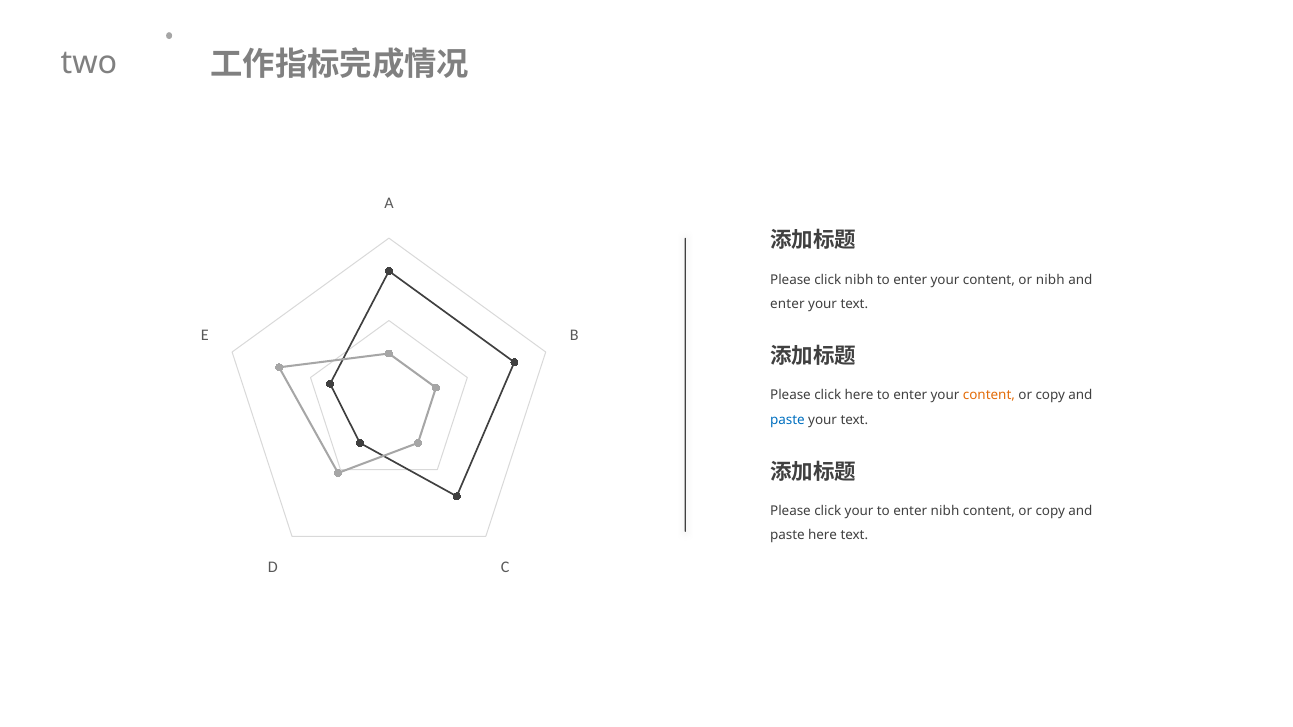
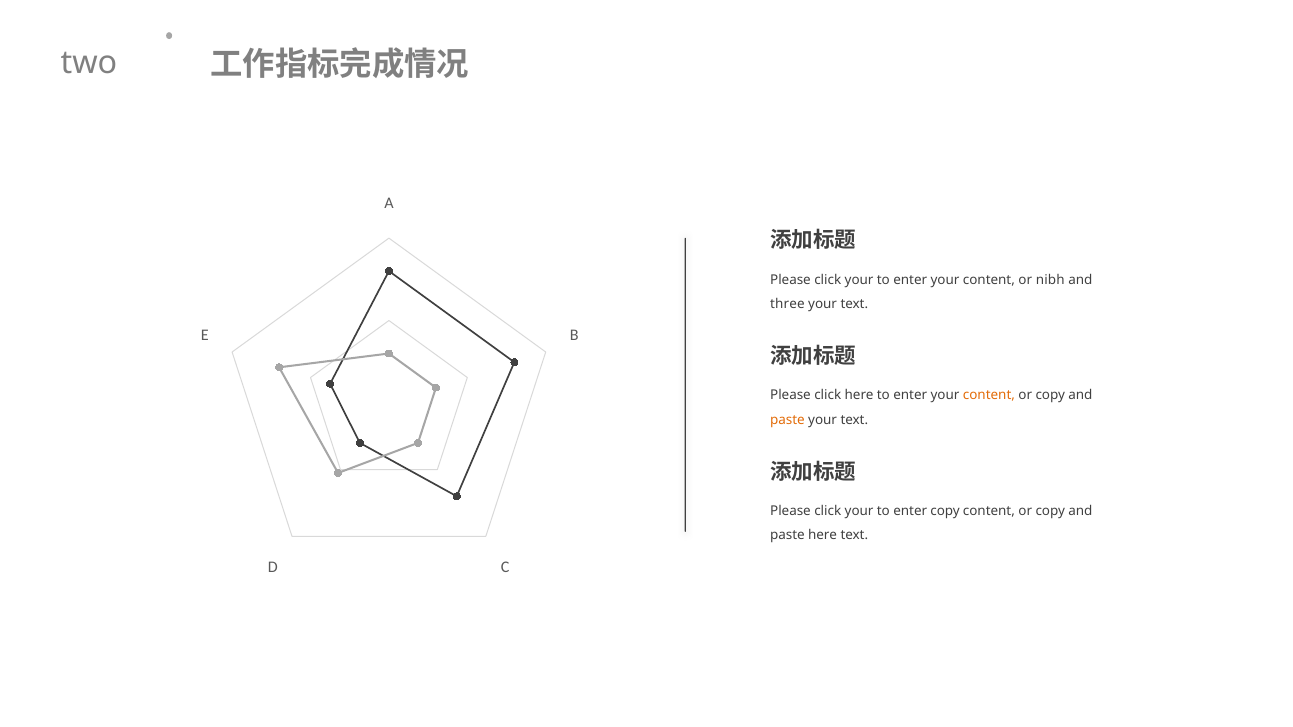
nibh: nibh -> your (859, 280)
enter: enter -> three (787, 304)
paste colour: blue -> orange (788, 420)
enter nibh: nibh -> copy (945, 511)
